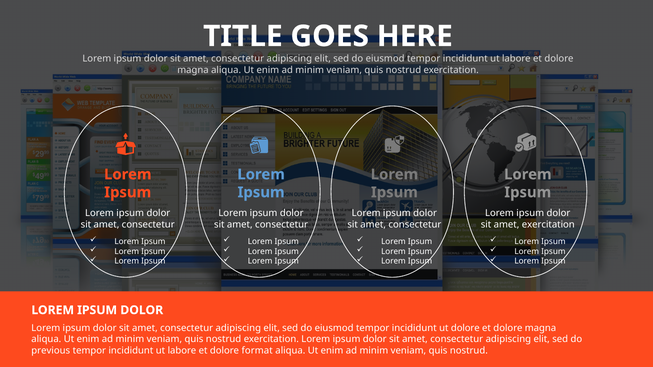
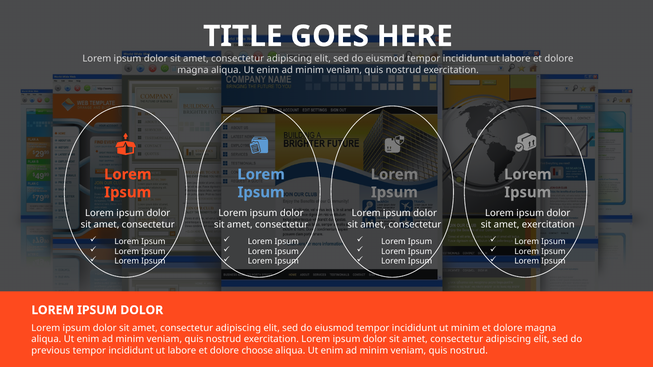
ut dolore: dolore -> minim (465, 328)
format: format -> choose (257, 351)
